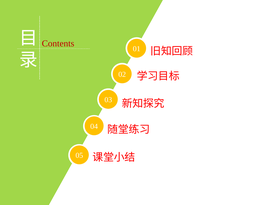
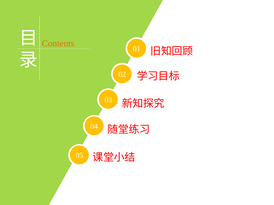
Contents colour: red -> orange (58, 44)
